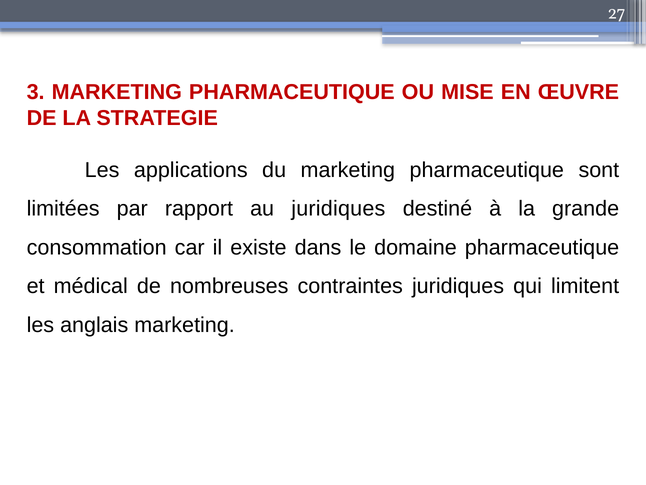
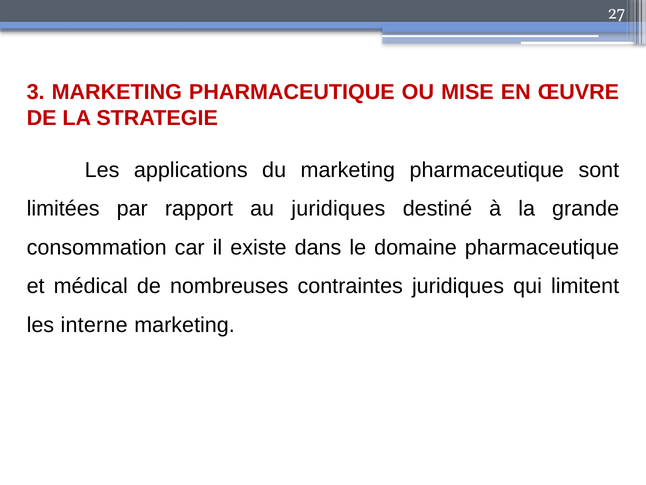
anglais: anglais -> interne (94, 325)
